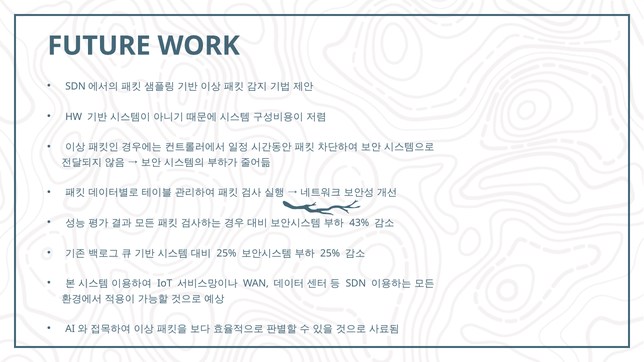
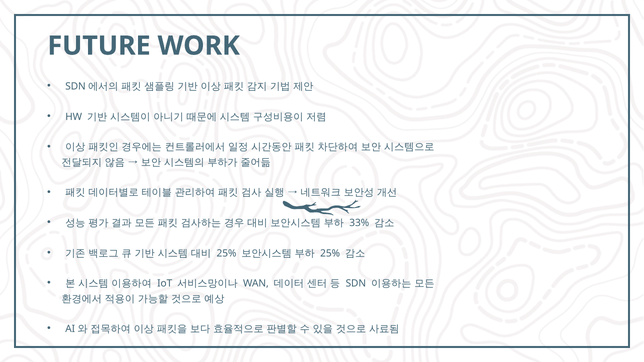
43%: 43% -> 33% (359, 223)
